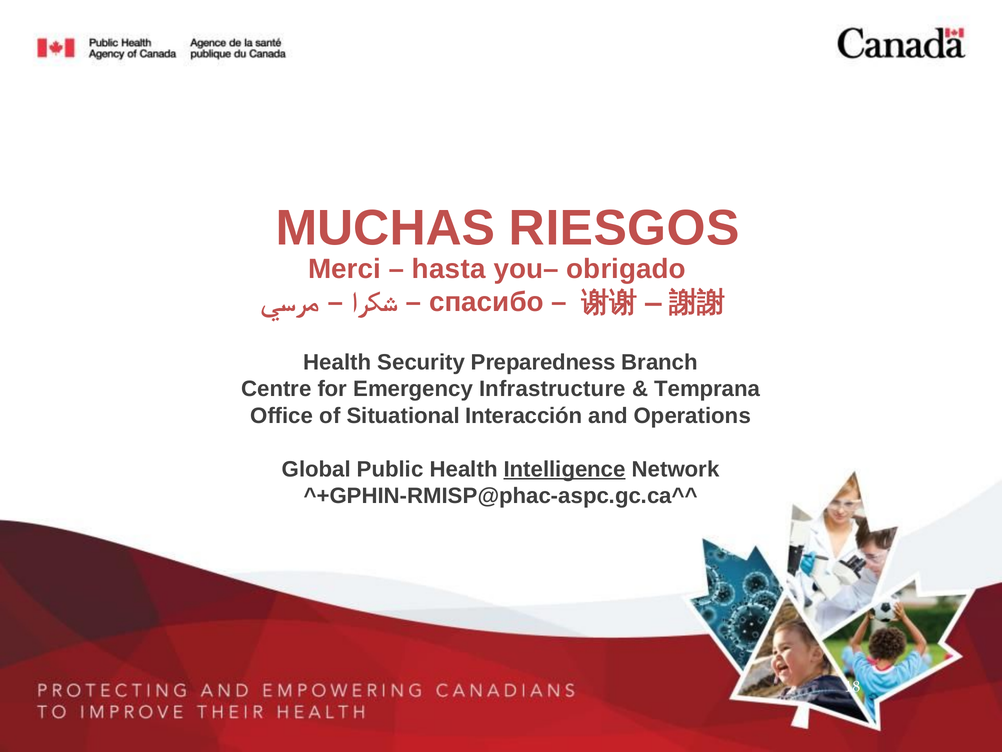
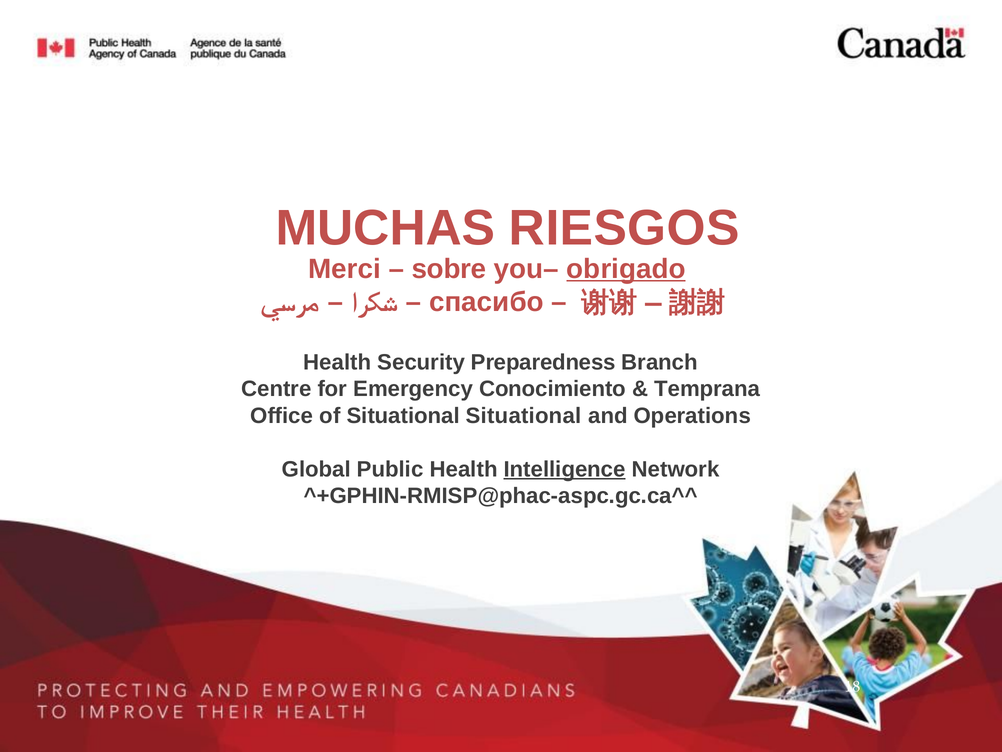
hasta: hasta -> sobre (449, 269)
obrigado underline: none -> present (626, 269)
Infrastructure: Infrastructure -> Conocimiento (553, 389)
Situational Interacción: Interacción -> Situational (524, 415)
